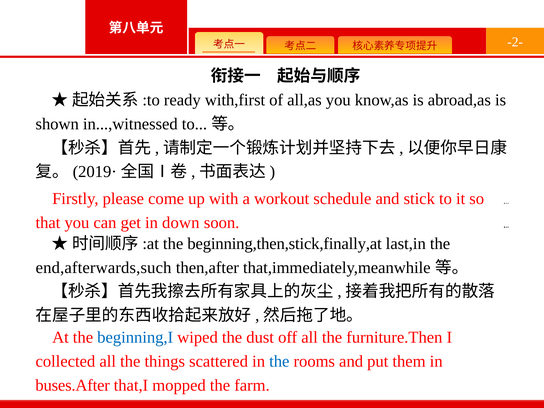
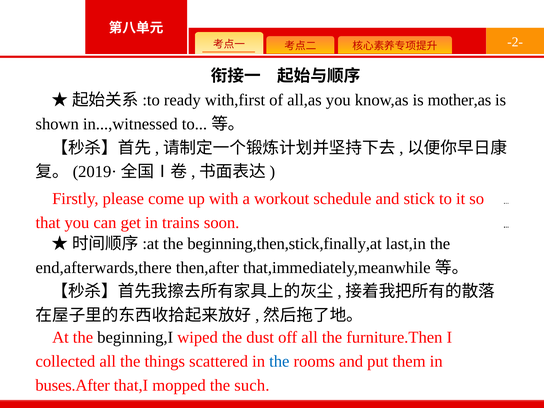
abroad,as: abroad,as -> mother,as (459, 100)
down: down -> trains (181, 223)
end,afterwards,such: end,afterwards,such -> end,afterwards,there (104, 268)
beginning,I colour: blue -> black (135, 337)
farm: farm -> such (252, 385)
